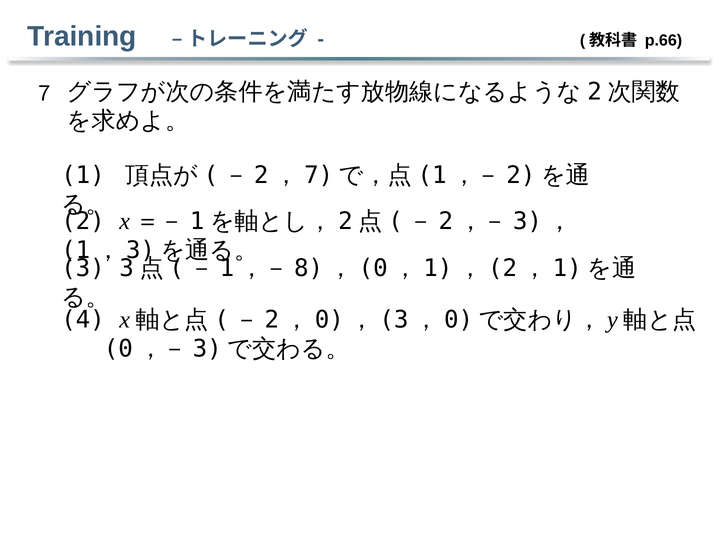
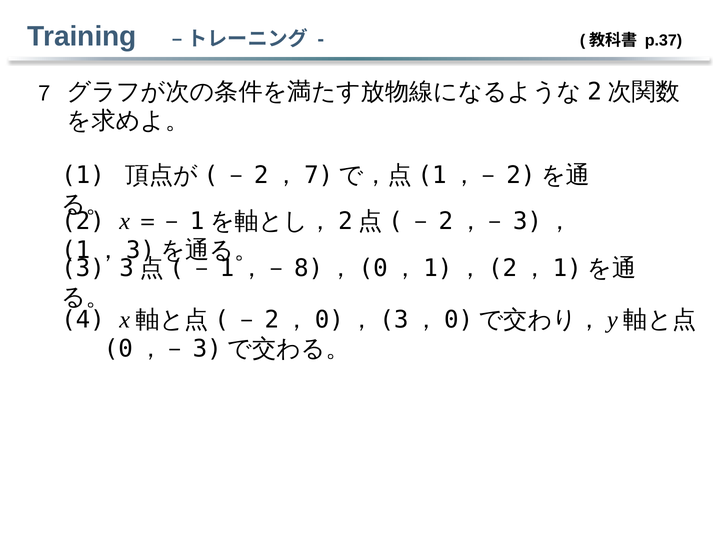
p.66: p.66 -> p.37 (663, 40)
